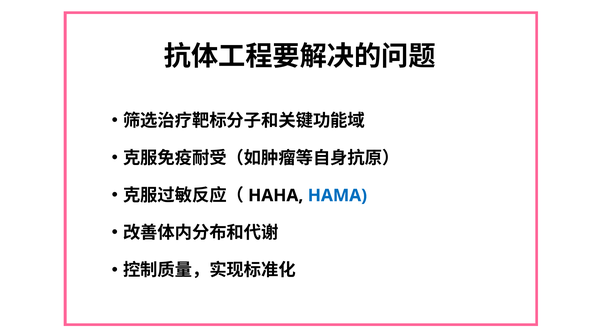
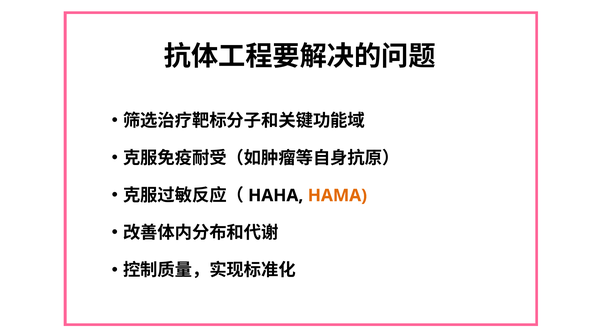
HAMA colour: blue -> orange (337, 195)
